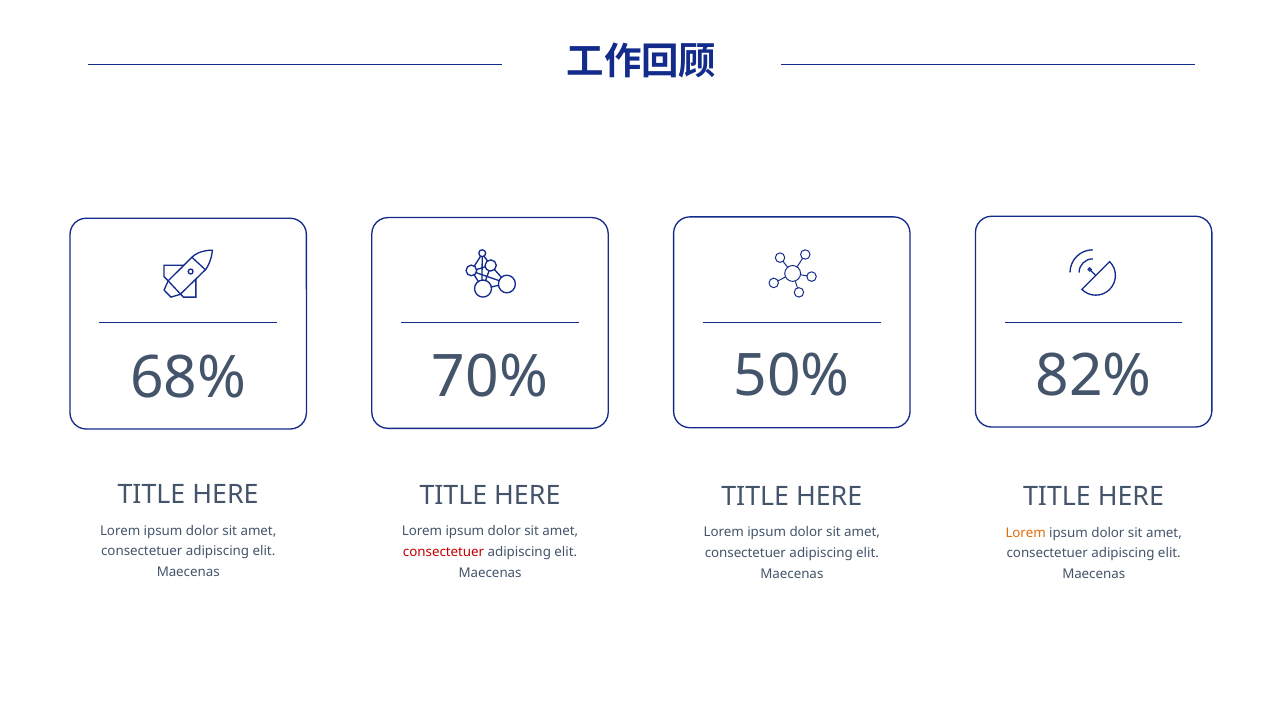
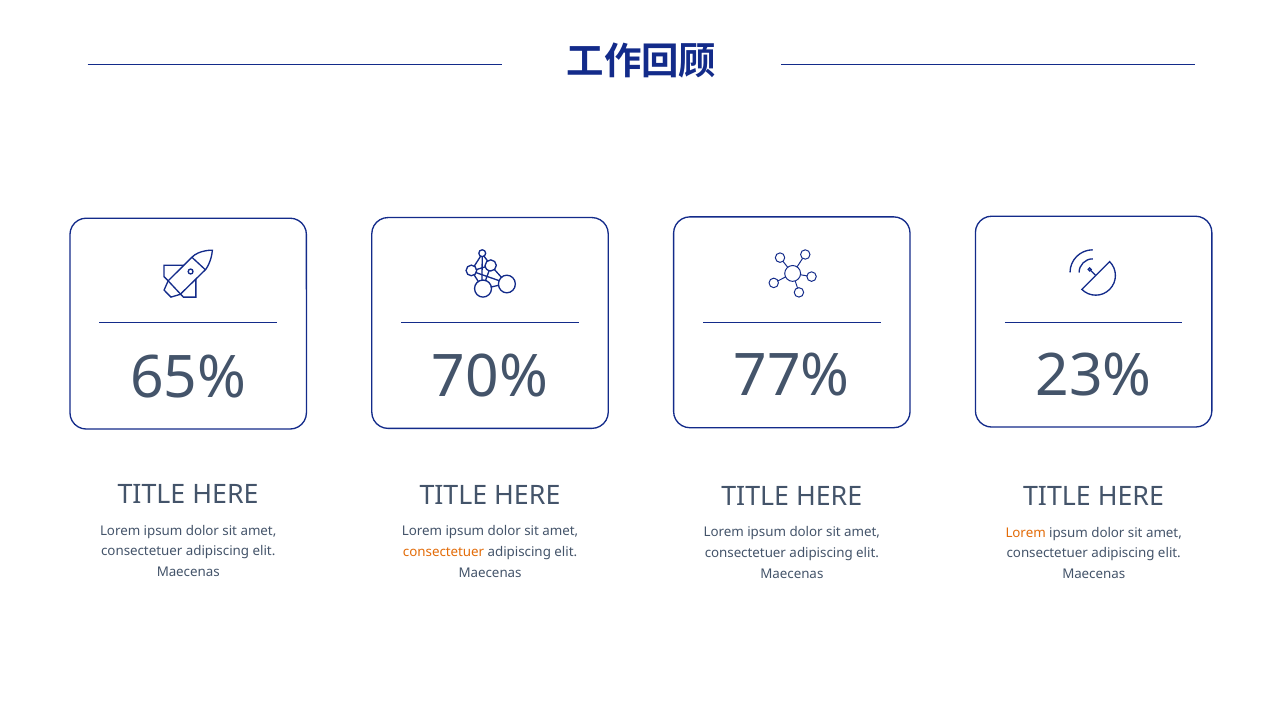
82%: 82% -> 23% (1094, 376)
50%: 50% -> 77% (792, 377)
68%: 68% -> 65% (188, 378)
consectetuer colour: red -> orange (444, 553)
